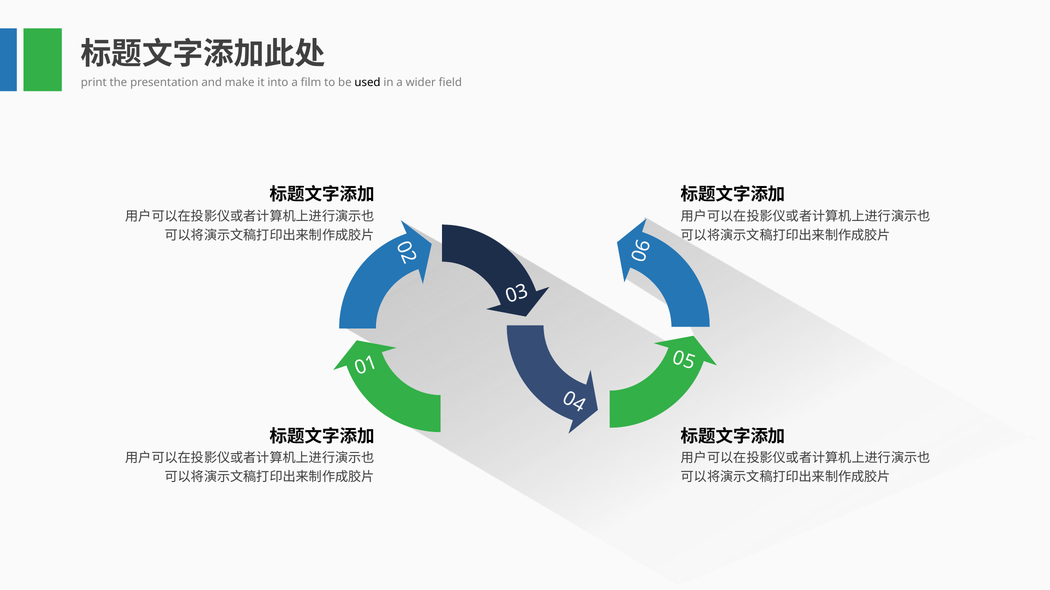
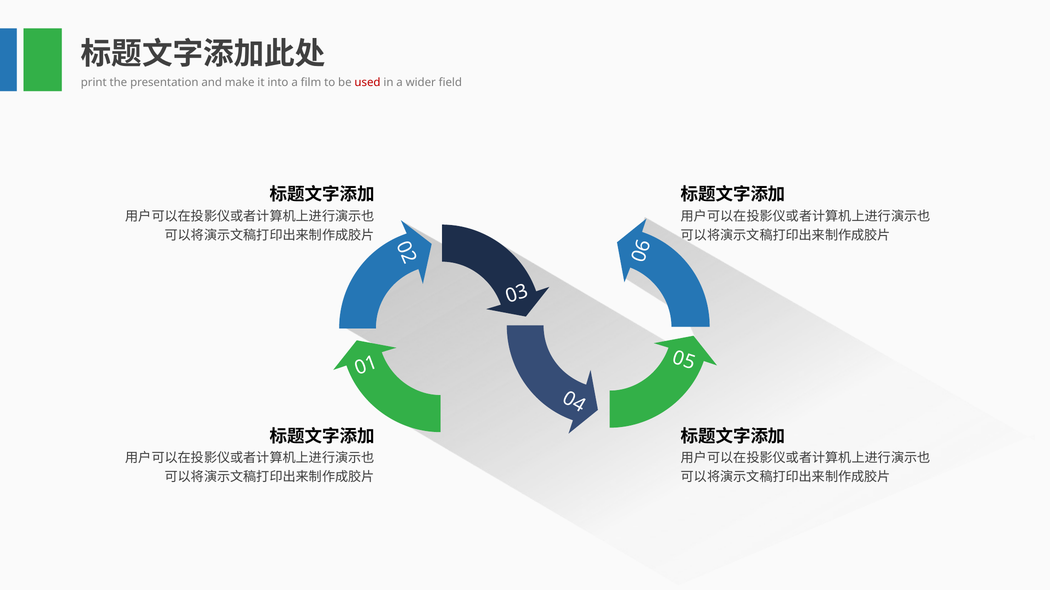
used colour: black -> red (367, 82)
